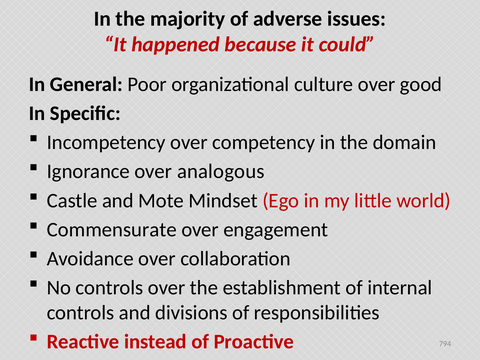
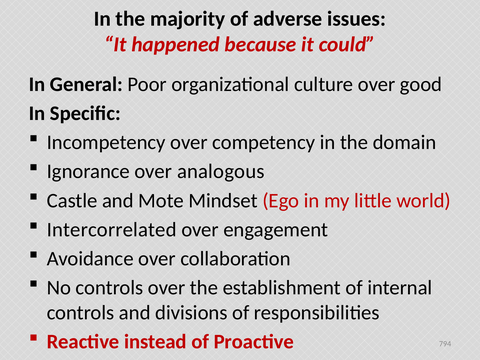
Commensurate: Commensurate -> Intercorrelated (112, 230)
